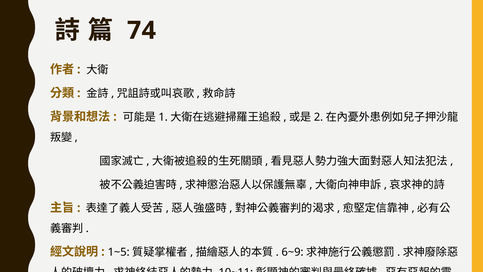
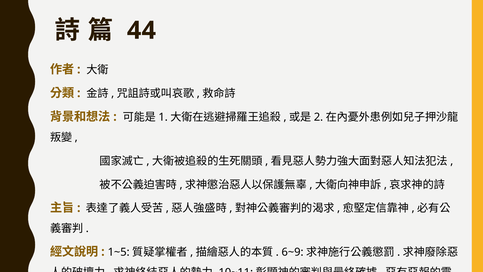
74: 74 -> 44 (141, 30)
